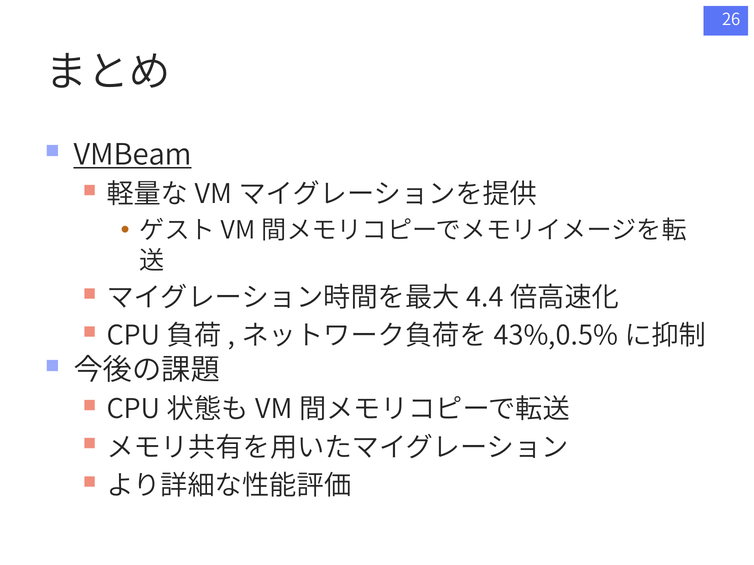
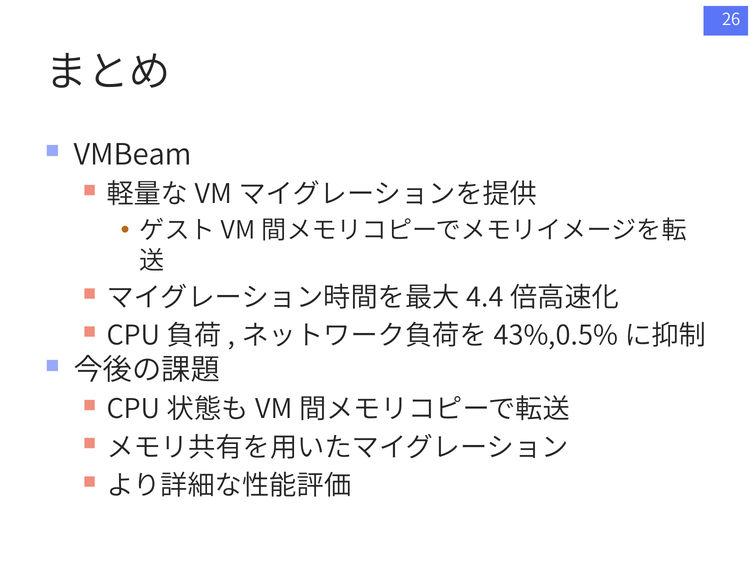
VMBeam underline: present -> none (133, 155)
